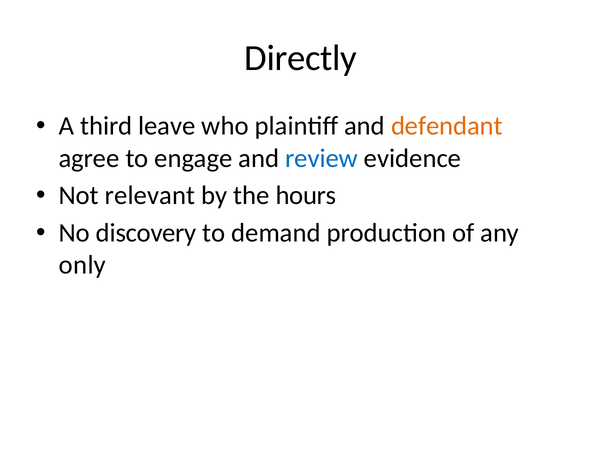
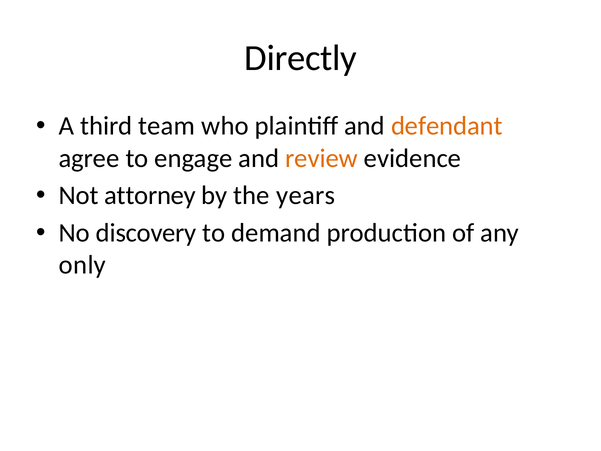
leave: leave -> team (167, 126)
review colour: blue -> orange (322, 158)
relevant: relevant -> attorney (150, 196)
hours: hours -> years (306, 196)
